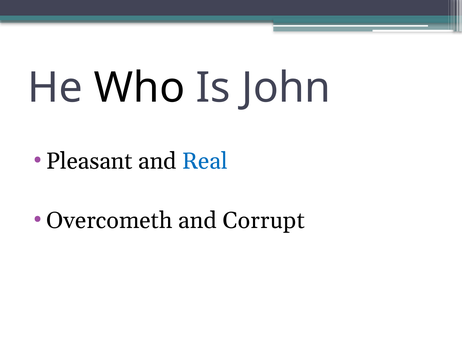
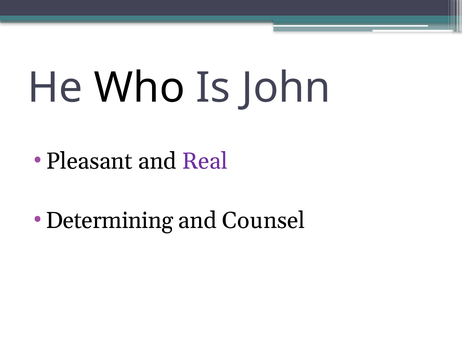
Real colour: blue -> purple (205, 161)
Overcometh: Overcometh -> Determining (110, 220)
Corrupt: Corrupt -> Counsel (264, 220)
